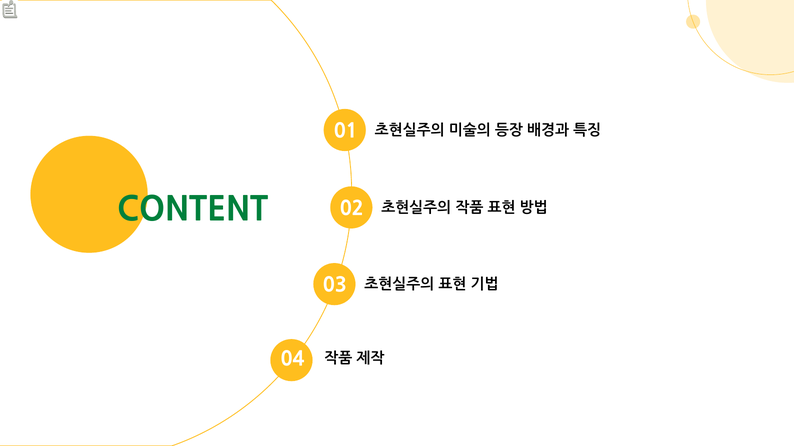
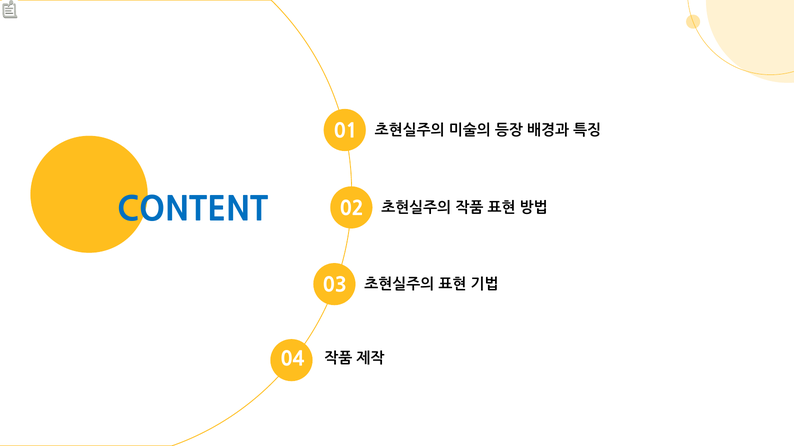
CONTENT colour: green -> blue (193, 210)
